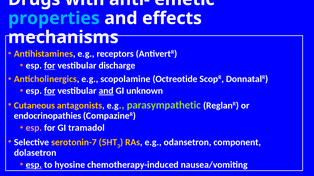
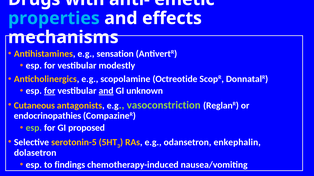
receptors: receptors -> sensation (115, 54)
for underline: present -> none (50, 66)
discharge: discharge -> modestly (117, 66)
parasympathetic: parasympathetic -> vasoconstriction (164, 105)
esp colour: pink -> light green (34, 128)
tramadol: tramadol -> proposed (86, 128)
serotonin-7: serotonin-7 -> serotonin-5 (74, 143)
component: component -> enkephalin (237, 143)
esp underline: present -> none (34, 165)
hyosine: hyosine -> findings (70, 165)
